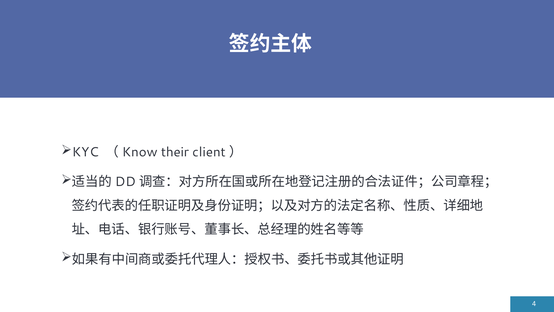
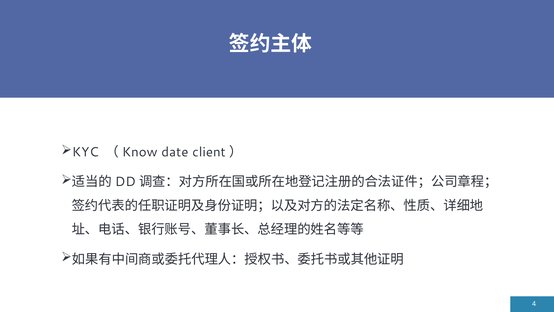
their: their -> date (175, 152)
